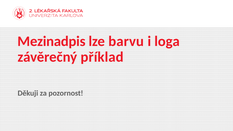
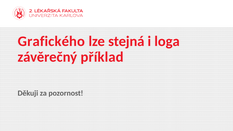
Mezinadpis: Mezinadpis -> Grafického (51, 41)
barvu: barvu -> stejná (126, 41)
